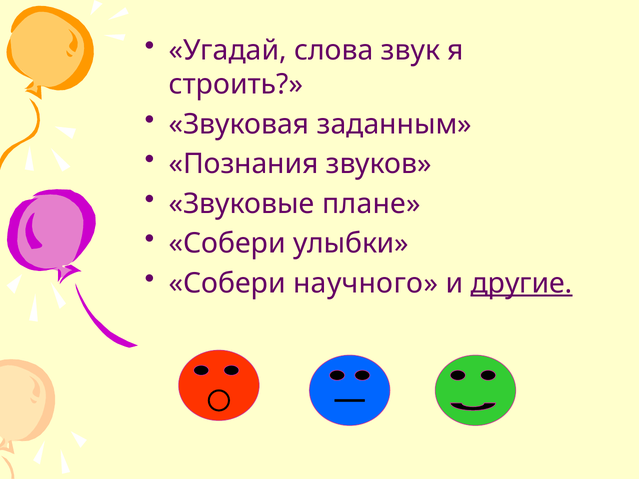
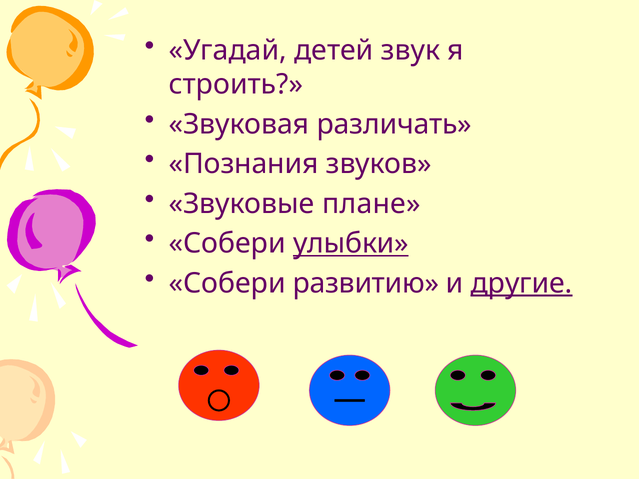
слова: слова -> детей (334, 51)
заданным: заданным -> различать (394, 124)
улыбки underline: none -> present (351, 244)
научного: научного -> развитию (366, 283)
